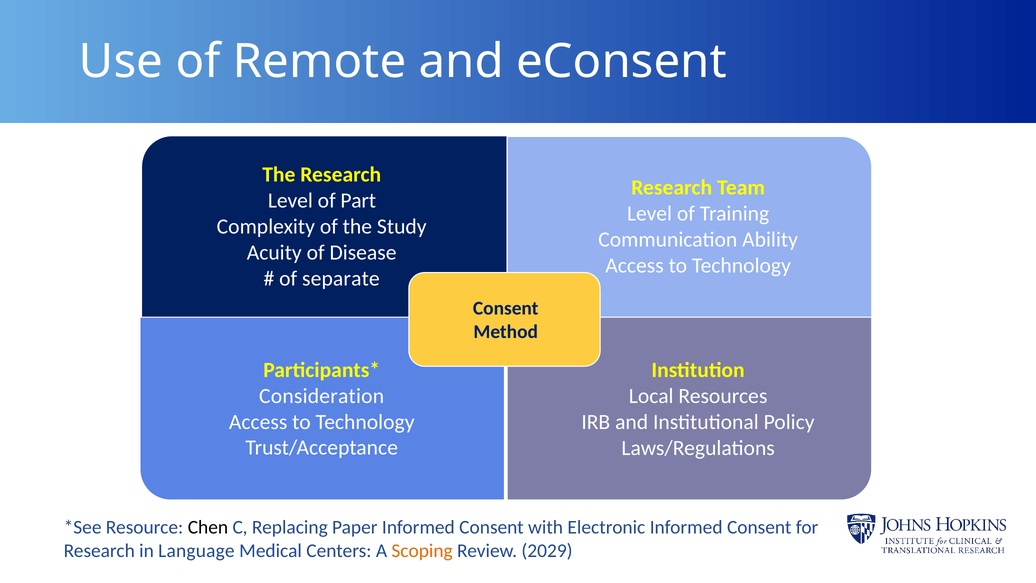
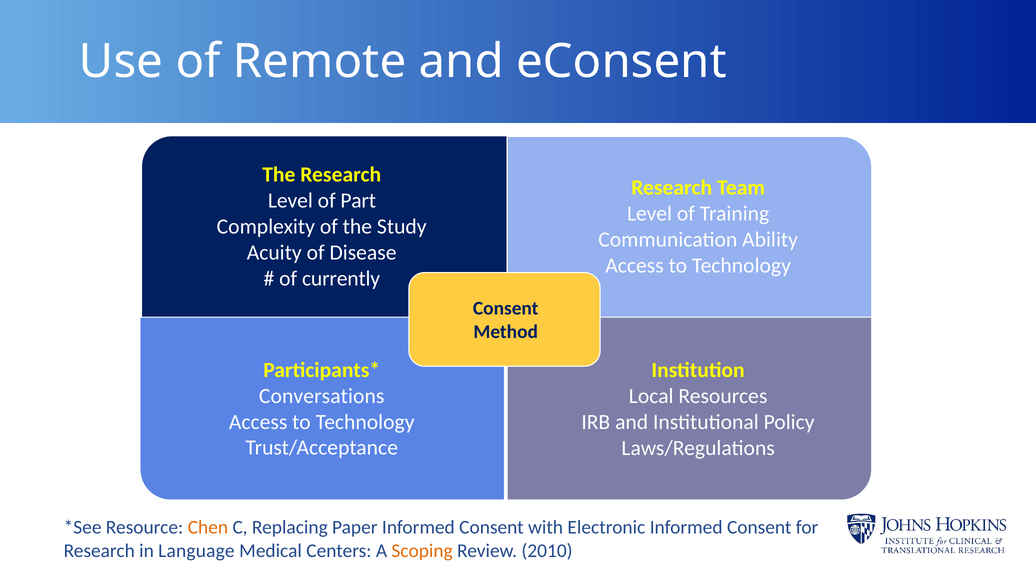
separate: separate -> currently (341, 278)
Consideration: Consideration -> Conversations (322, 396)
Chen colour: black -> orange (208, 527)
2029: 2029 -> 2010 (547, 551)
